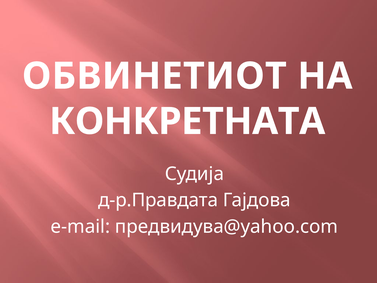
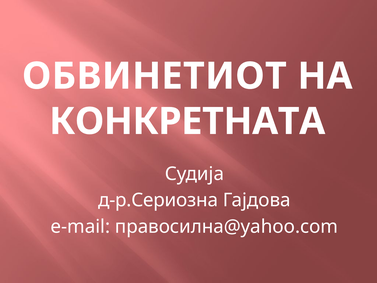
д-р.Правдата: д-р.Правдата -> д-р.Сериозна (158, 200)
предвидува@yahoo.com: предвидува@yahoo.com -> правосилна@yahoo.com (227, 226)
